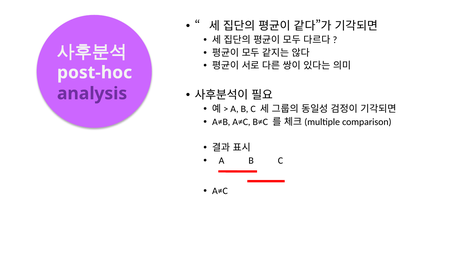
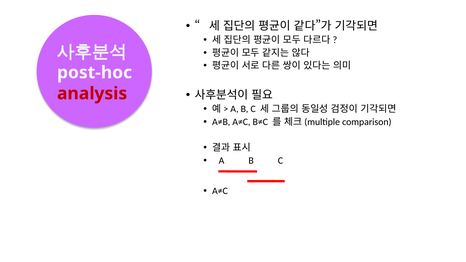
analysis colour: purple -> red (92, 94)
